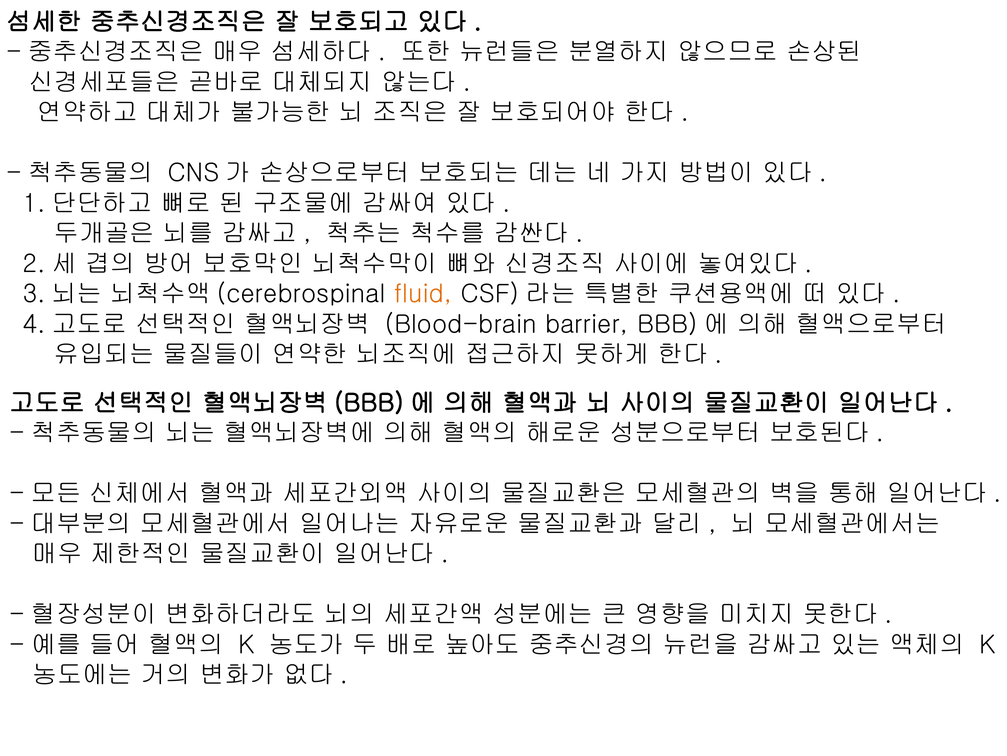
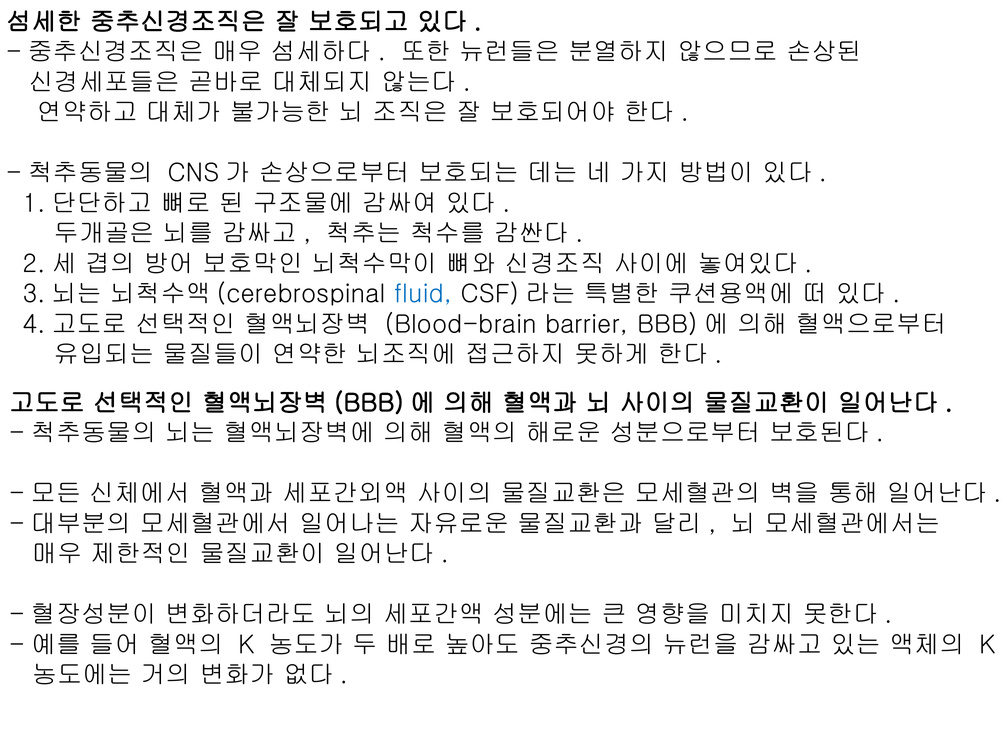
fluid colour: orange -> blue (423, 294)
